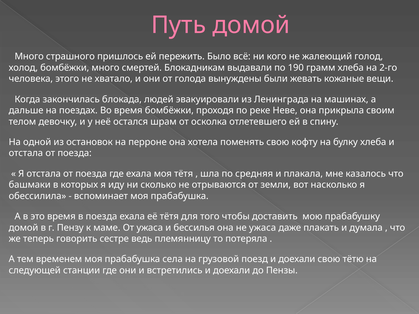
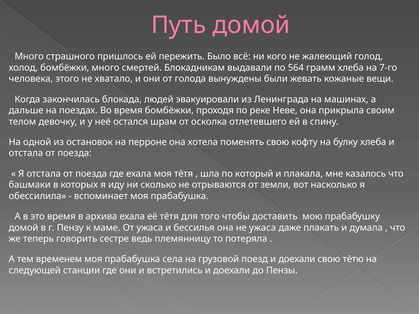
190: 190 -> 564 (296, 68)
2-го: 2-го -> 7-го (388, 68)
средняя: средняя -> который (254, 174)
в поезда: поезда -> архива (101, 217)
